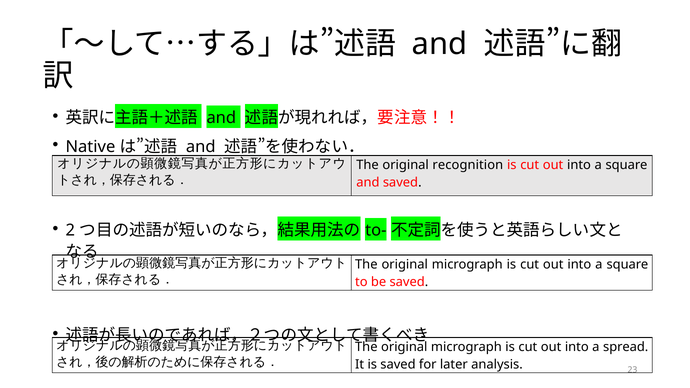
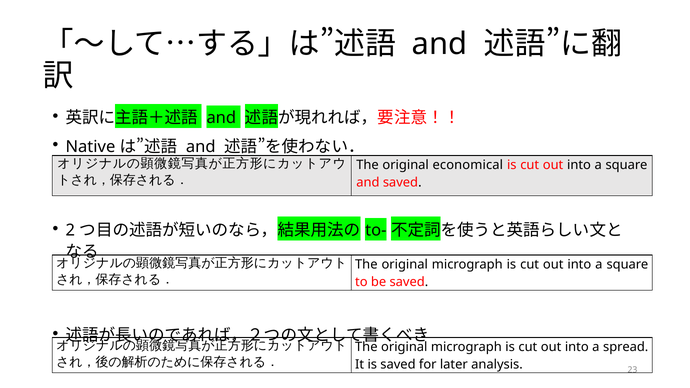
recognition: recognition -> economical (468, 165)
